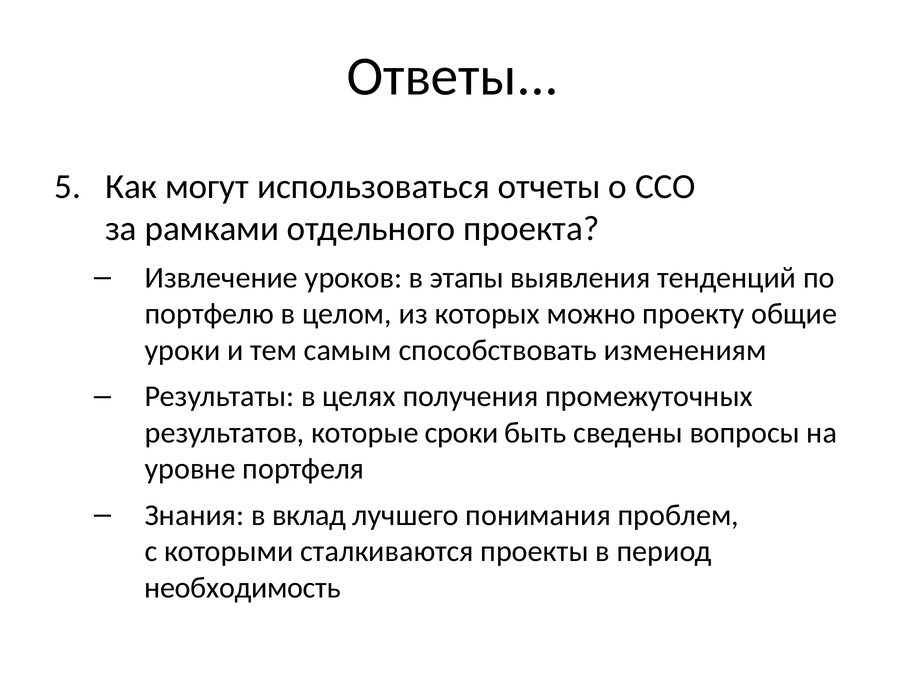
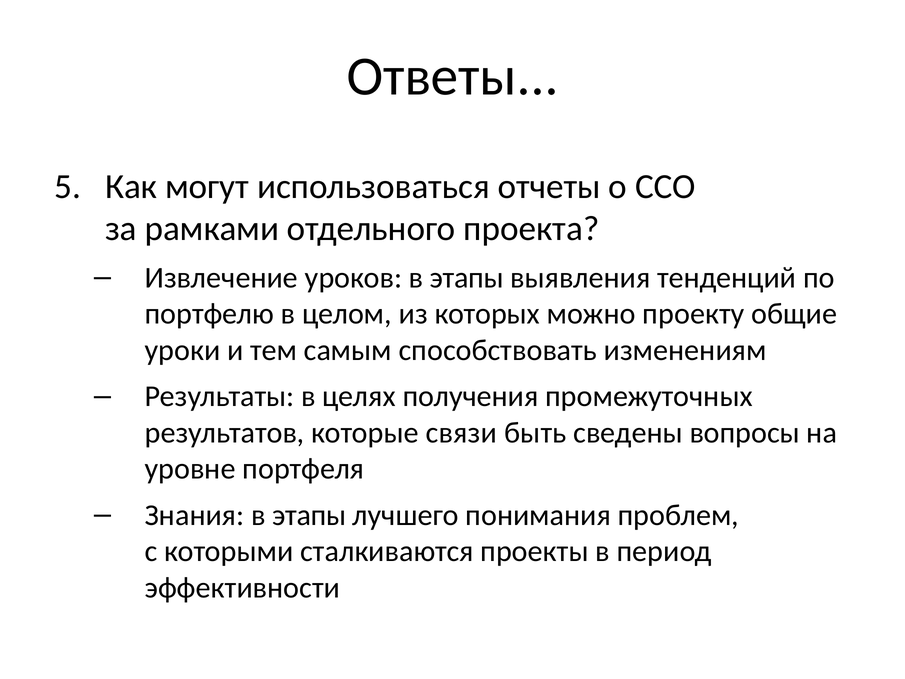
сроки: сроки -> связи (461, 433)
Знания в вклад: вклад -> этапы (309, 515)
необходимость: необходимость -> эффективности (242, 587)
